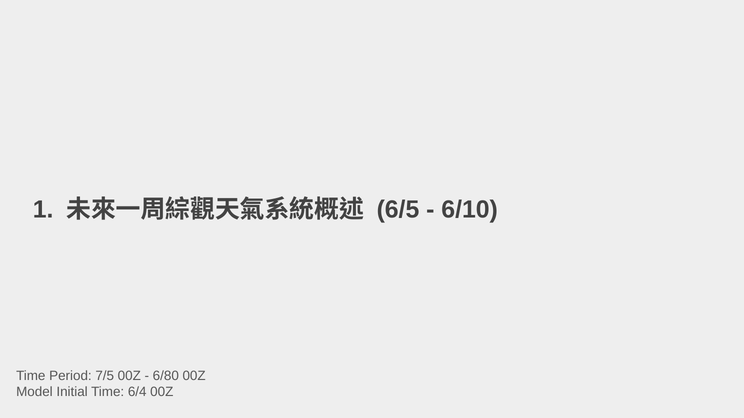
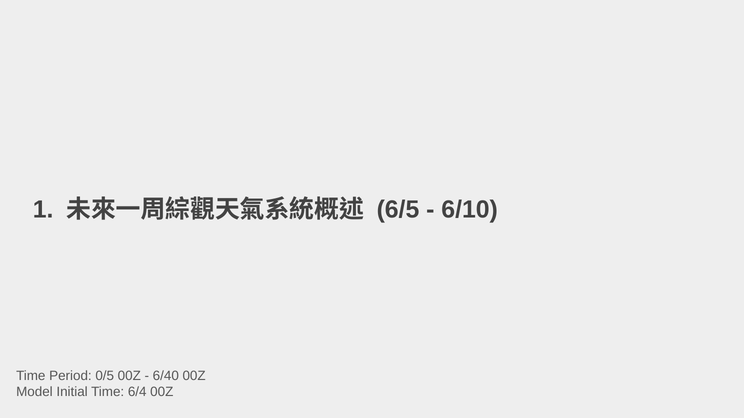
7/5: 7/5 -> 0/5 (105, 376)
6/80: 6/80 -> 6/40 (166, 376)
